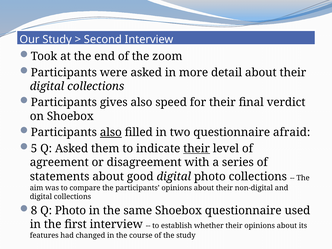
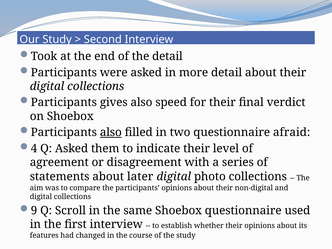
the zoom: zoom -> detail (167, 56)
5: 5 -> 4 (34, 149)
their underline: present -> none (197, 149)
good: good -> later (140, 177)
8: 8 -> 9 (34, 211)
Q Photo: Photo -> Scroll (70, 211)
